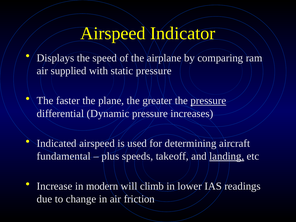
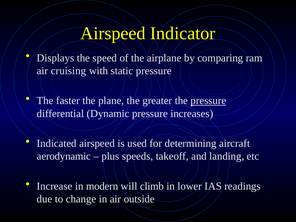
supplied: supplied -> cruising (68, 71)
fundamental: fundamental -> aerodynamic (64, 156)
landing underline: present -> none (227, 156)
friction: friction -> outside (139, 199)
